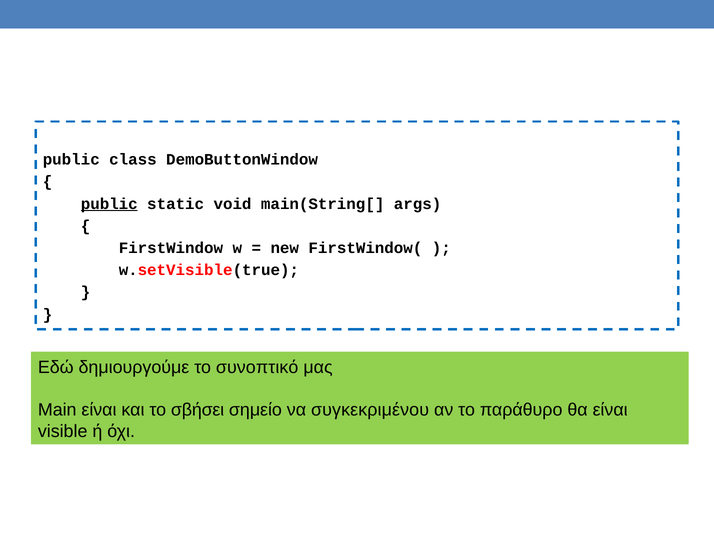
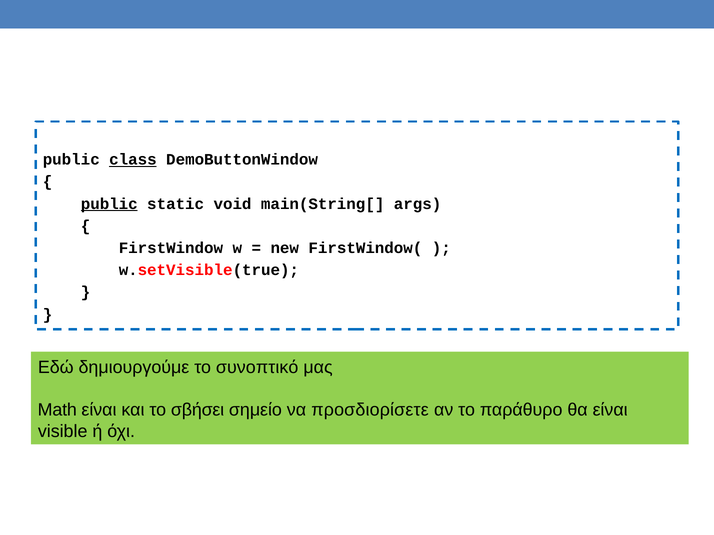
class underline: none -> present (133, 160)
Main: Main -> Math (57, 410)
συγκεκριμένου: συγκεκριμένου -> προσδιορίσετε (370, 410)
